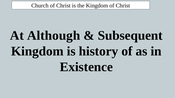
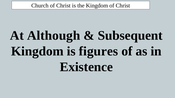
history: history -> figures (98, 51)
